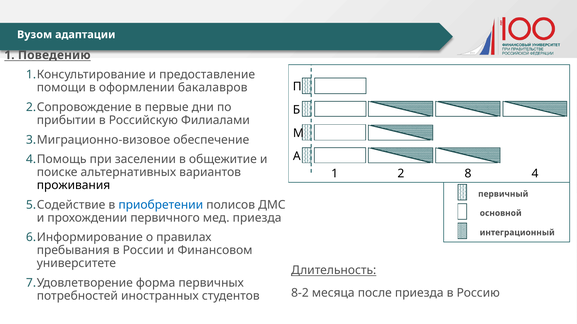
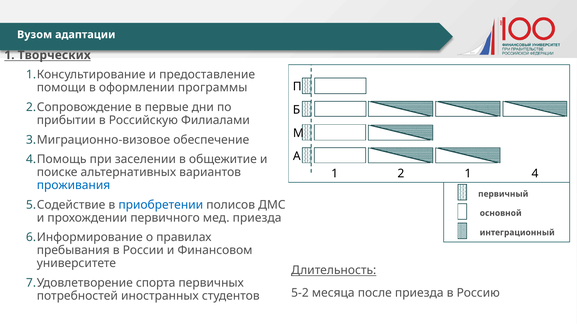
Поведению: Поведению -> Творческих (54, 55)
бакалавров: бакалавров -> программы (213, 88)
2 8: 8 -> 1 (468, 174)
проживания colour: black -> blue (74, 186)
форма: форма -> спорта (156, 283)
8-2: 8-2 -> 5-2 (300, 293)
